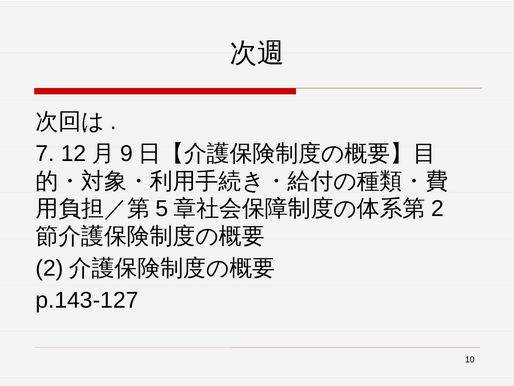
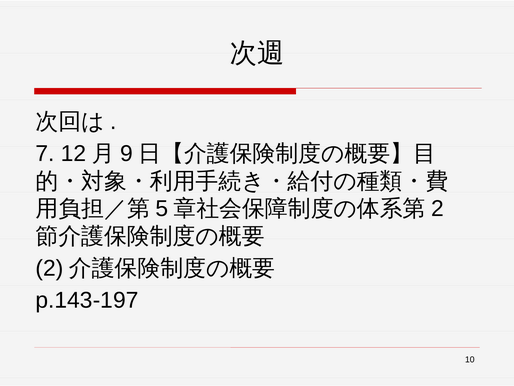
p.143-127: p.143-127 -> p.143-197 (87, 300)
